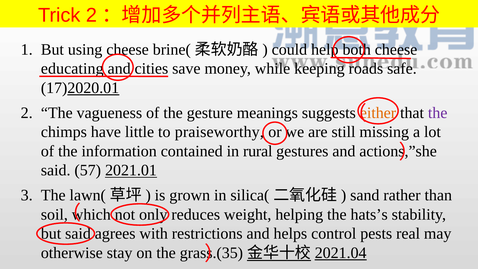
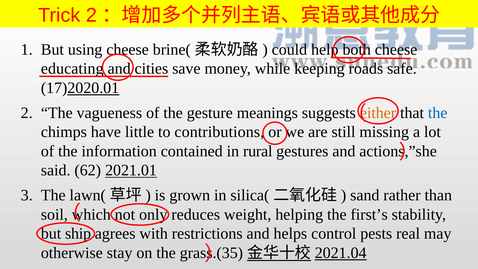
the colour: purple -> blue (438, 113)
praiseworthy: praiseworthy -> contributions (219, 132)
57: 57 -> 62 (88, 170)
hats’s: hats’s -> first’s (369, 214)
but said: said -> ship (78, 234)
